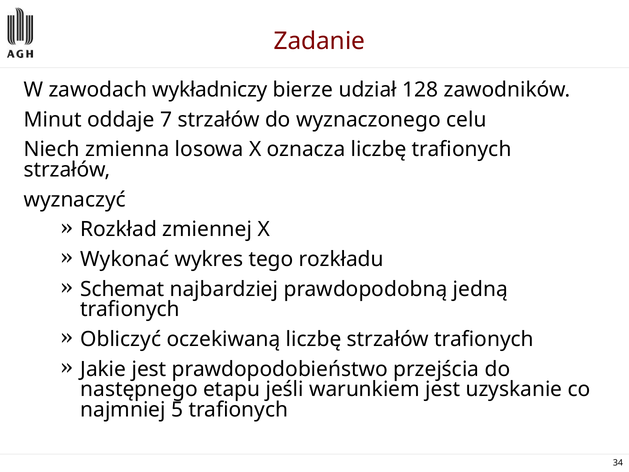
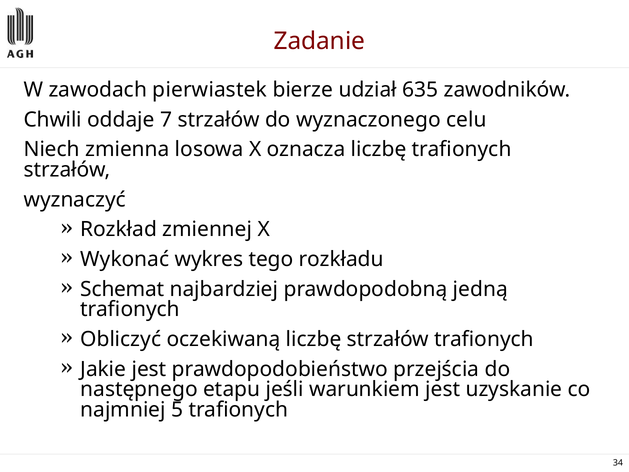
wykładniczy: wykładniczy -> pierwiastek (210, 90)
128: 128 -> 635 (420, 90)
Minut: Minut -> Chwili (53, 120)
